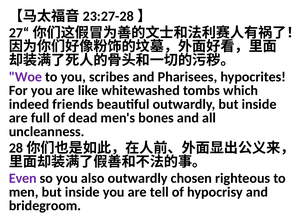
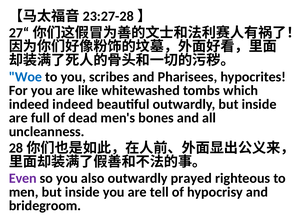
Woe colour: purple -> blue (25, 77)
indeed friends: friends -> indeed (73, 104)
chosen: chosen -> prayed (191, 179)
